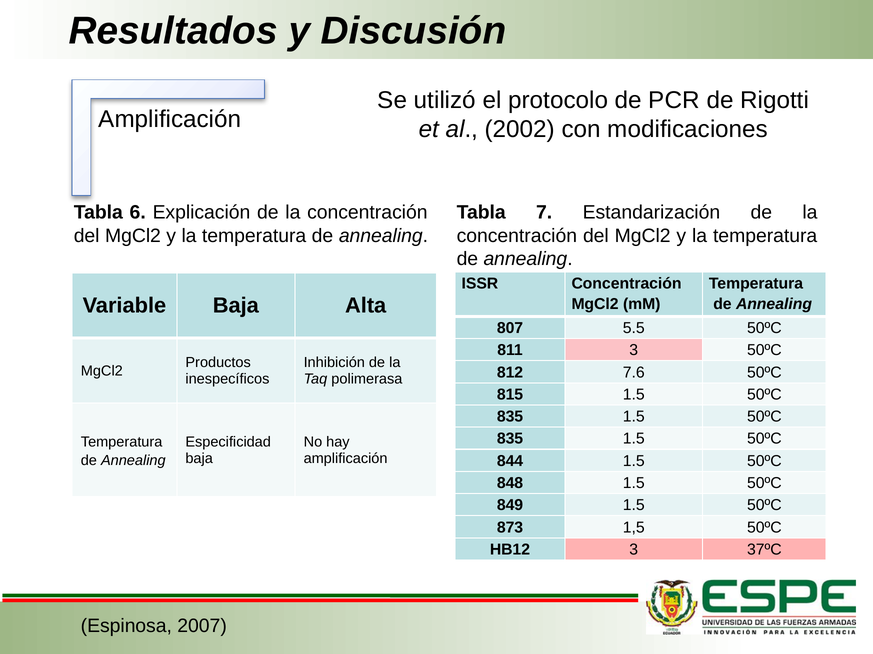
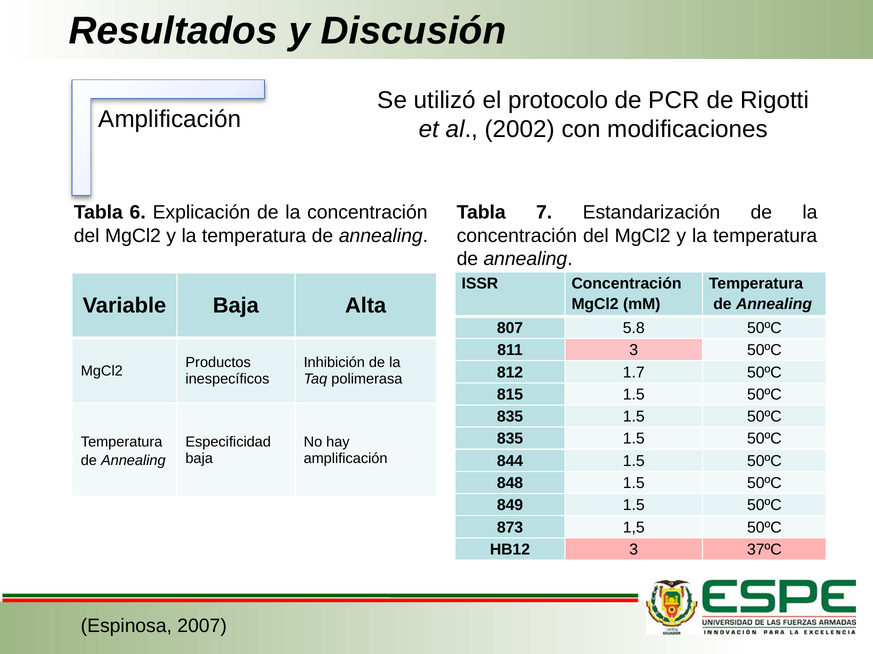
5.5: 5.5 -> 5.8 (634, 328)
7.6: 7.6 -> 1.7 (634, 373)
